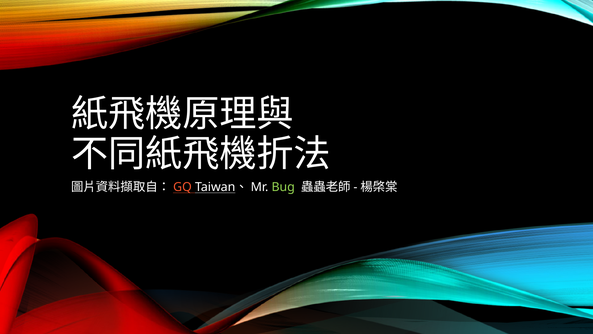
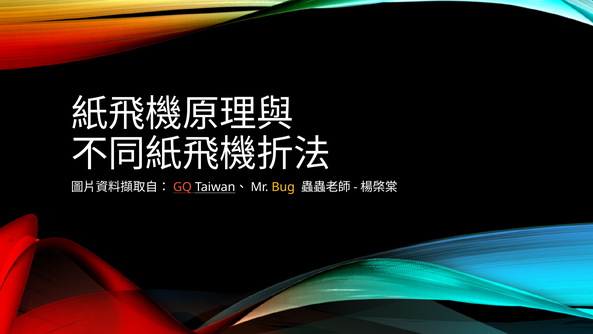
Bug colour: light green -> yellow (283, 187)
